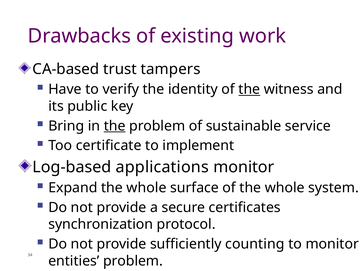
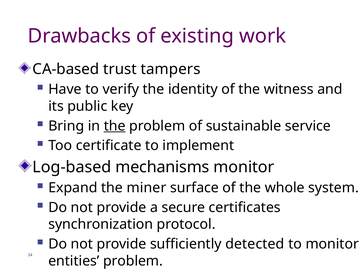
the underline: present -> none (249, 89)
applications: applications -> mechanisms (162, 167)
Expand the whole: whole -> miner (146, 188)
counting: counting -> detected (255, 244)
